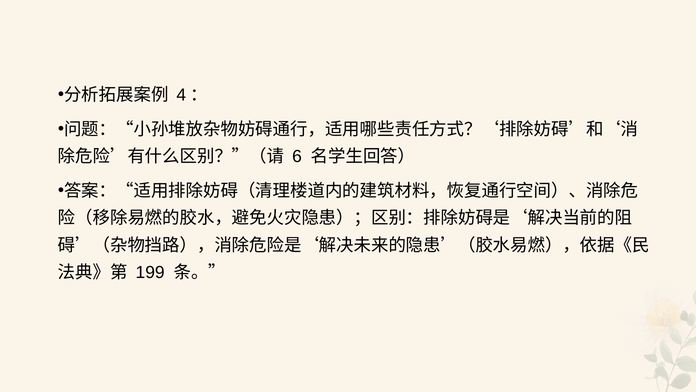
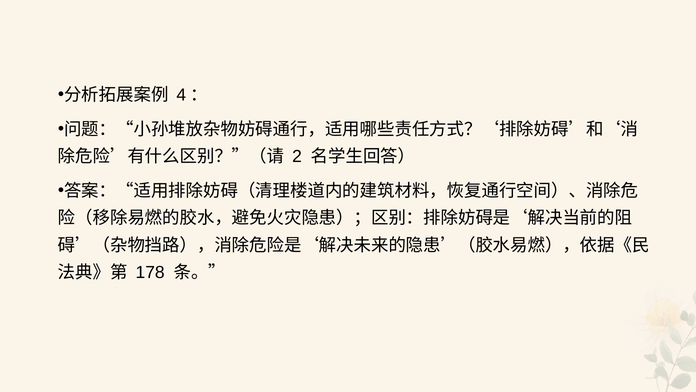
6: 6 -> 2 (297, 156)
199: 199 -> 178 (150, 272)
